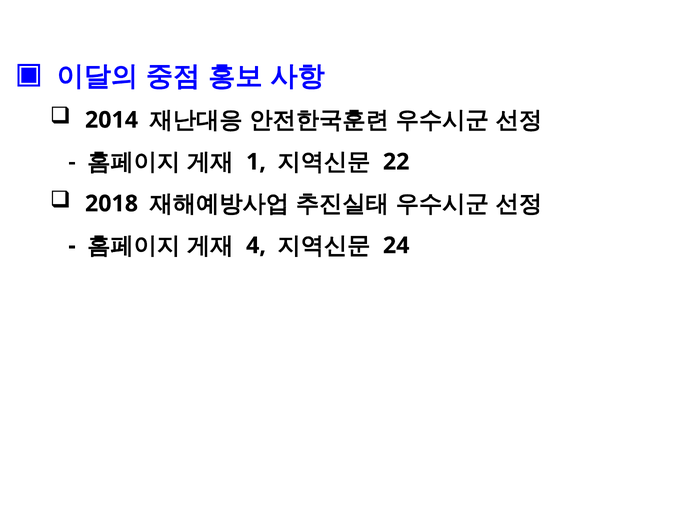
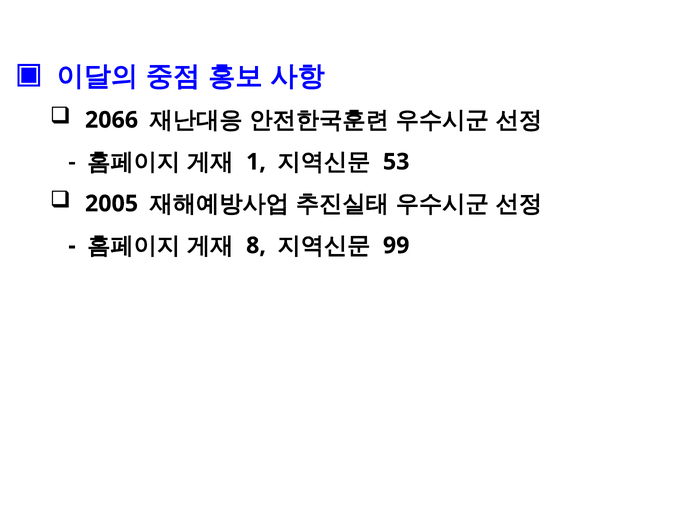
2014: 2014 -> 2066 (112, 120)
22: 22 -> 53 (396, 162)
2018: 2018 -> 2005 (112, 204)
4: 4 -> 8 (256, 245)
24: 24 -> 99 (396, 245)
